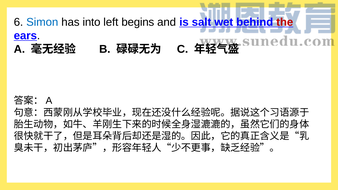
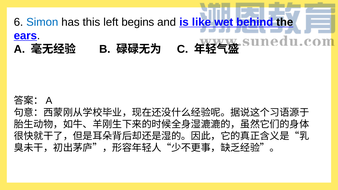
into: into -> this (91, 22)
salt: salt -> like (201, 22)
the colour: red -> black (285, 22)
